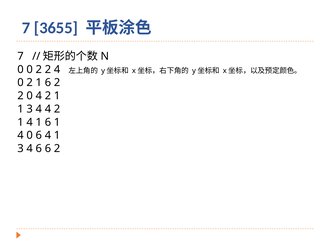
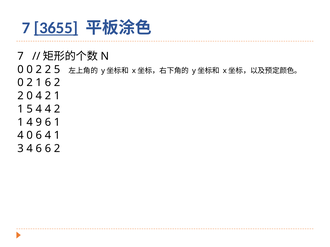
3655 underline: none -> present (56, 28)
2 4: 4 -> 5 (57, 70)
3: 3 -> 5 (30, 109)
1 4 1: 1 -> 9 (39, 122)
